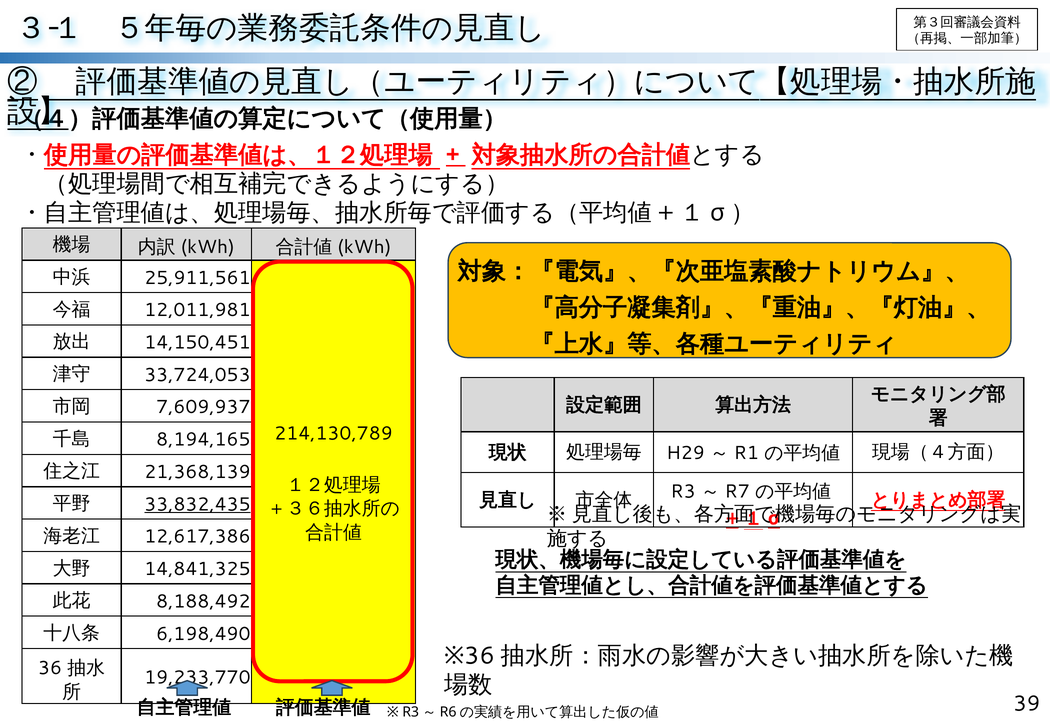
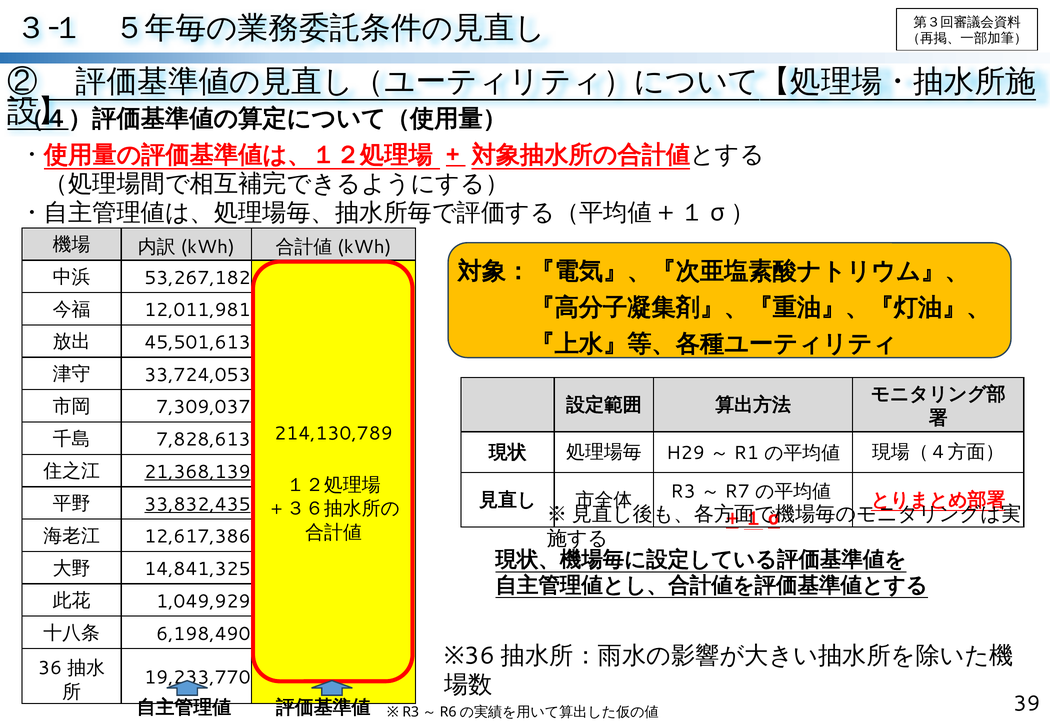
25,911,561: 25,911,561 -> 53,267,182 (197, 278)
14,150,451: 14,150,451 -> 45,501,613 (197, 343)
7,609,937: 7,609,937 -> 7,309,037 (203, 407)
8,194,165: 8,194,165 -> 7,828,613 (203, 440)
21,368,139 underline: none -> present (197, 472)
8,188,492: 8,188,492 -> 1,049,929 (203, 601)
